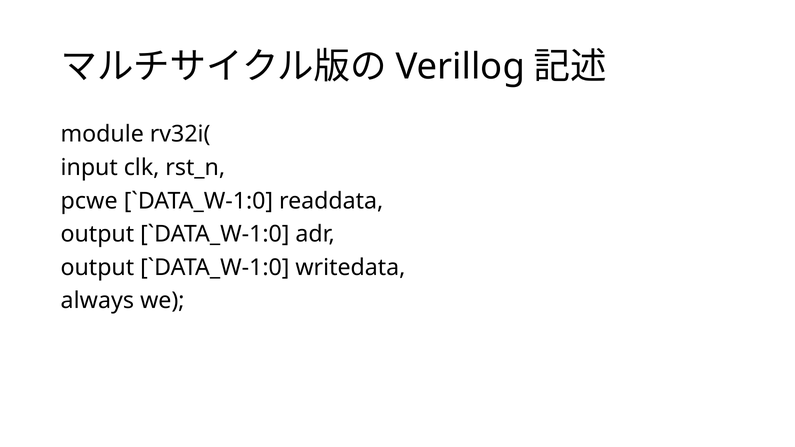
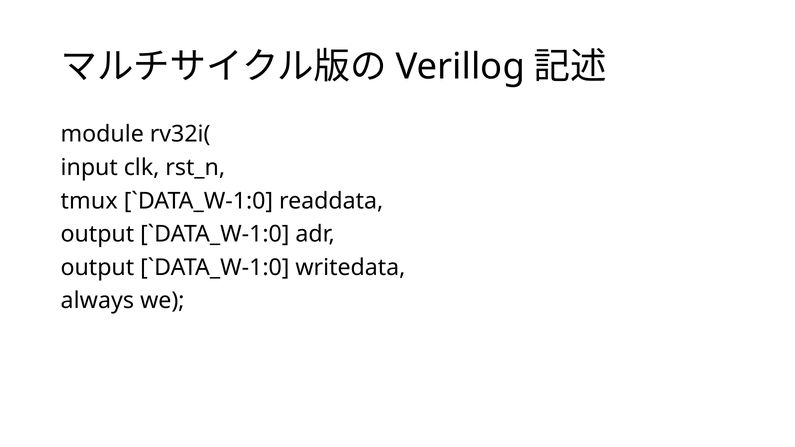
pcwe: pcwe -> tmux (89, 201)
